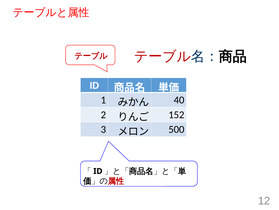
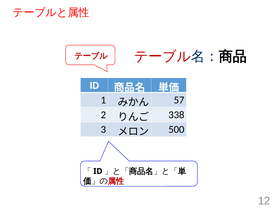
40: 40 -> 57 (179, 100)
152: 152 -> 338 (176, 114)
